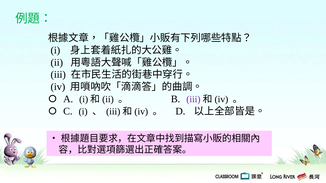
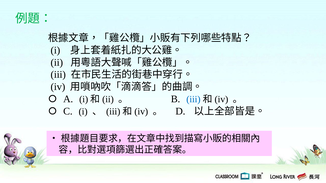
iii colour: purple -> blue (193, 99)
